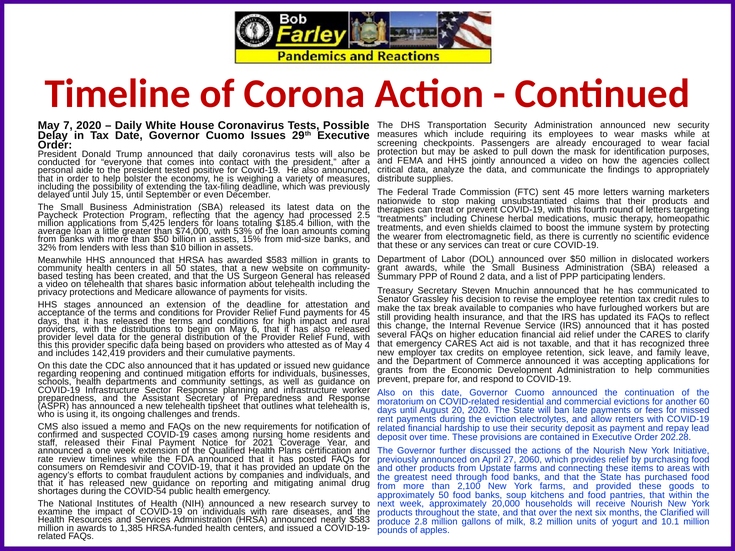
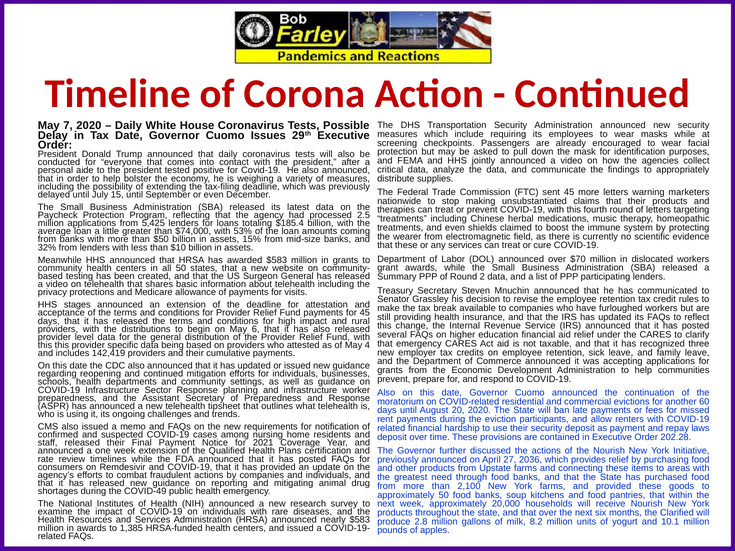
over $50: $50 -> $70 (578, 259)
electrolytes: electrolytes -> participants (544, 420)
lead: lead -> laws (700, 428)
2060: 2060 -> 2036 (531, 460)
COVID-54: COVID-54 -> COVID-49 (145, 491)
